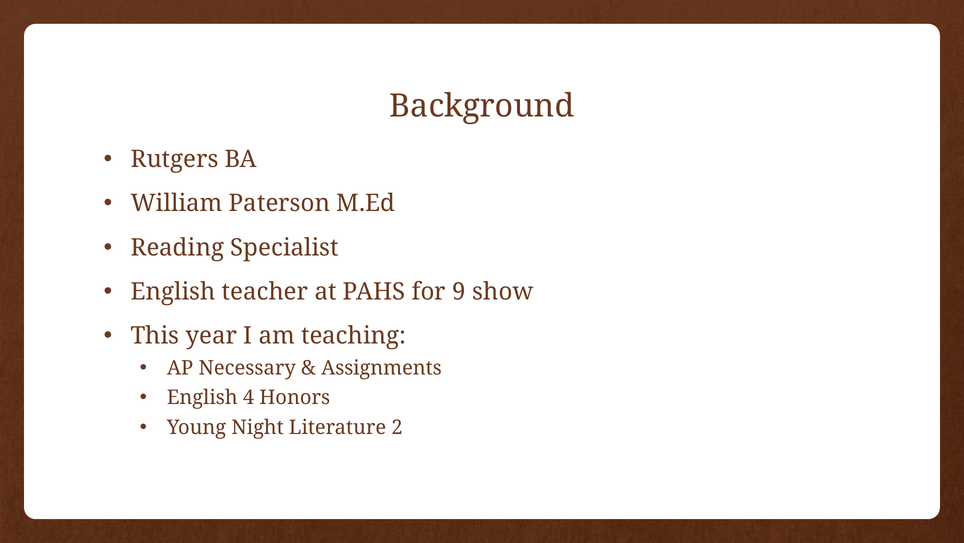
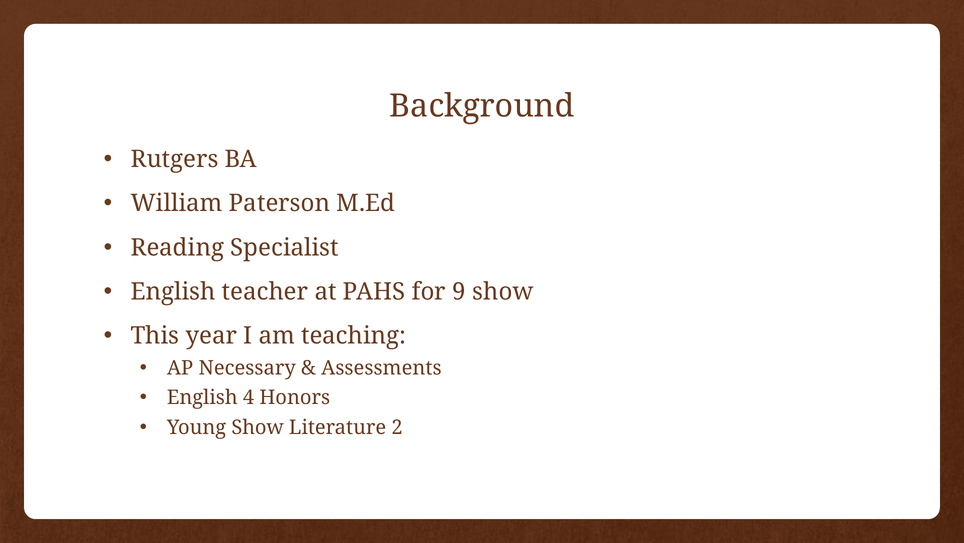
Assignments: Assignments -> Assessments (381, 367)
Young Night: Night -> Show (258, 427)
